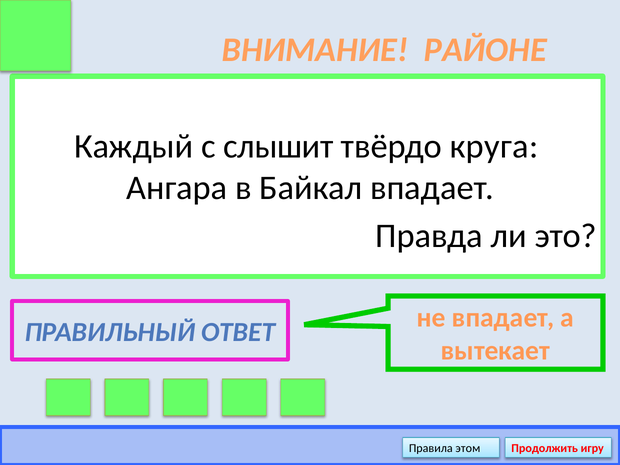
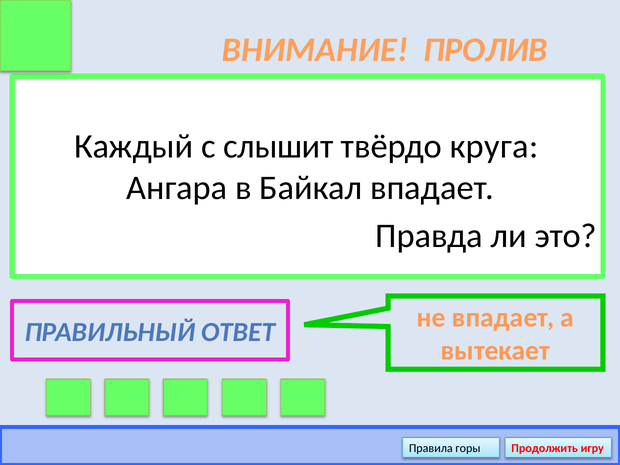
РАЙОНЕ: РАЙОНЕ -> ПРОЛИВ (485, 50)
этом: этом -> горы (468, 448)
